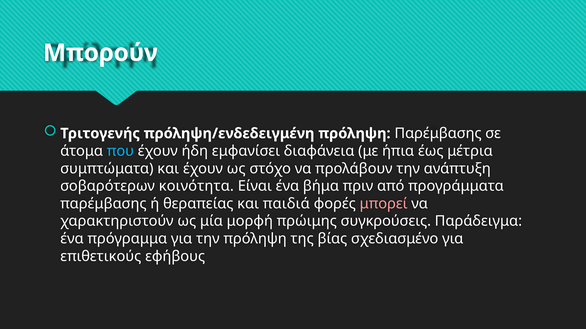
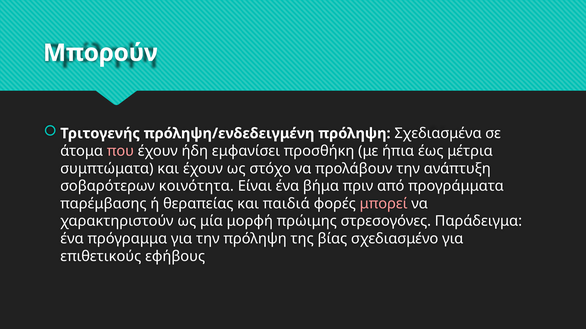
πρόληψη Παρέμβασης: Παρέμβασης -> Σχεδιασμένα (438, 134)
που colour: light blue -> pink (120, 151)
διαφάνεια: διαφάνεια -> προσθήκη (319, 151)
συγκρούσεις: συγκρούσεις -> στρεσογόνες (386, 222)
